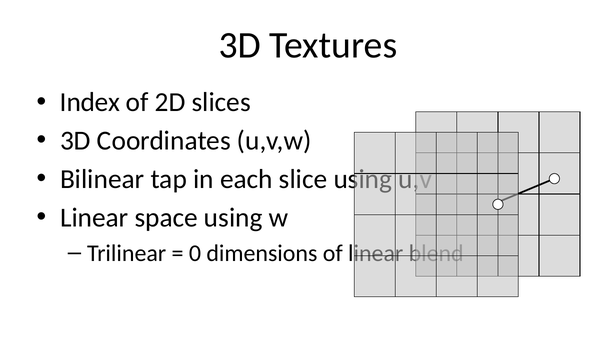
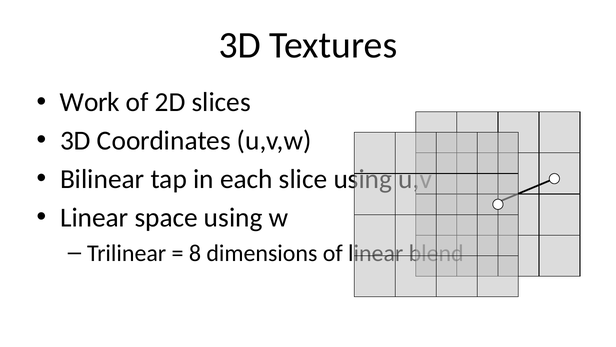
Index: Index -> Work (90, 102)
0: 0 -> 8 (195, 253)
